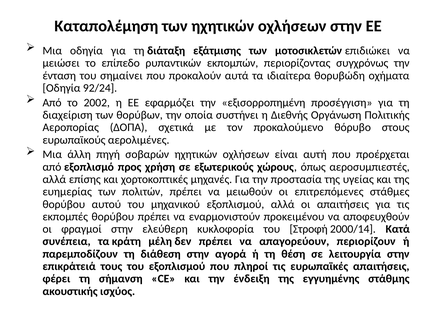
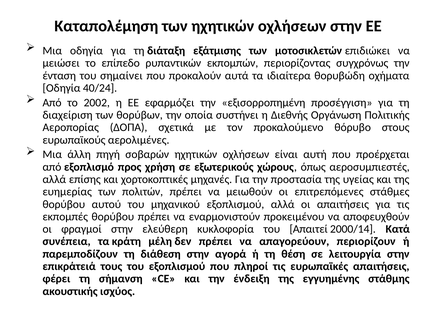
92/24: 92/24 -> 40/24 (100, 88)
Στροφή: Στροφή -> Απαιτεί (309, 229)
